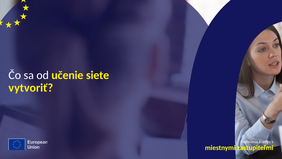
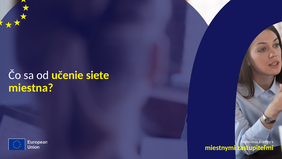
vytvoriť: vytvoriť -> miestna (31, 88)
